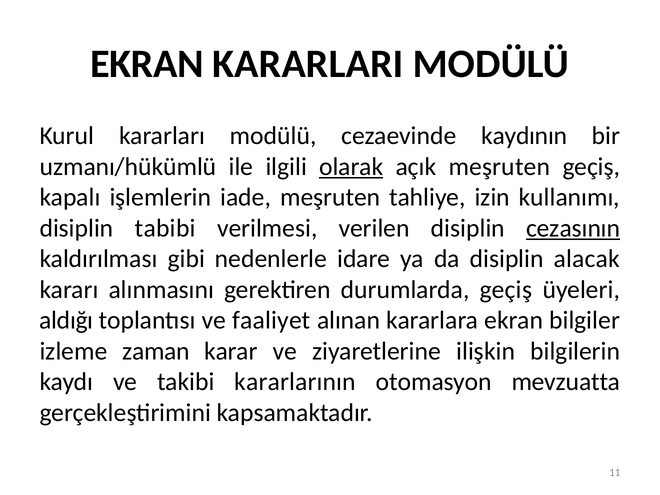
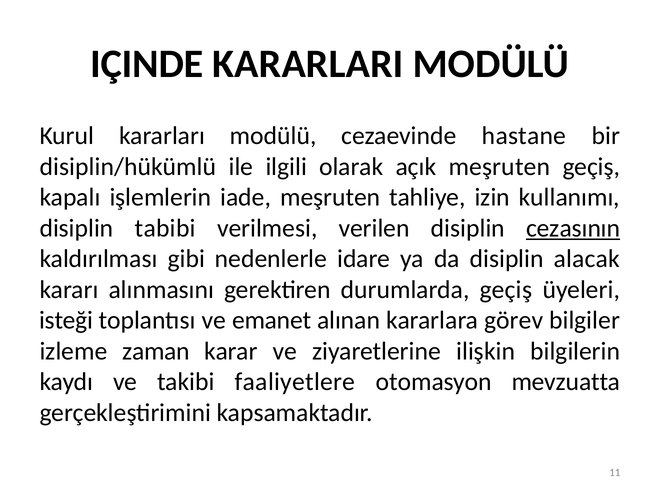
EKRAN: EKRAN -> IÇINDE (147, 64)
kaydının: kaydının -> hastane (524, 136)
uzmanı/hükümlü: uzmanı/hükümlü -> disiplin/hükümlü (128, 167)
olarak underline: present -> none (351, 167)
aldığı: aldığı -> isteği (66, 320)
faaliyet: faaliyet -> emanet (272, 320)
kararlara ekran: ekran -> görev (514, 320)
kararlarının: kararlarının -> faaliyetlere (295, 382)
